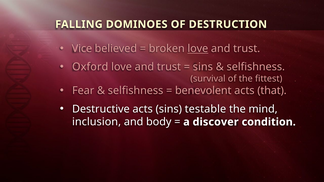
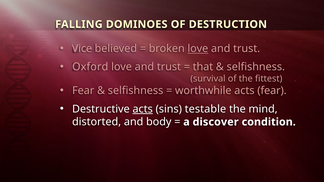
sins: sins -> that (203, 67)
benevolent: benevolent -> worthwhile (203, 91)
acts that: that -> fear (272, 91)
acts underline: none -> present (143, 109)
inclusion: inclusion -> distorted (97, 122)
